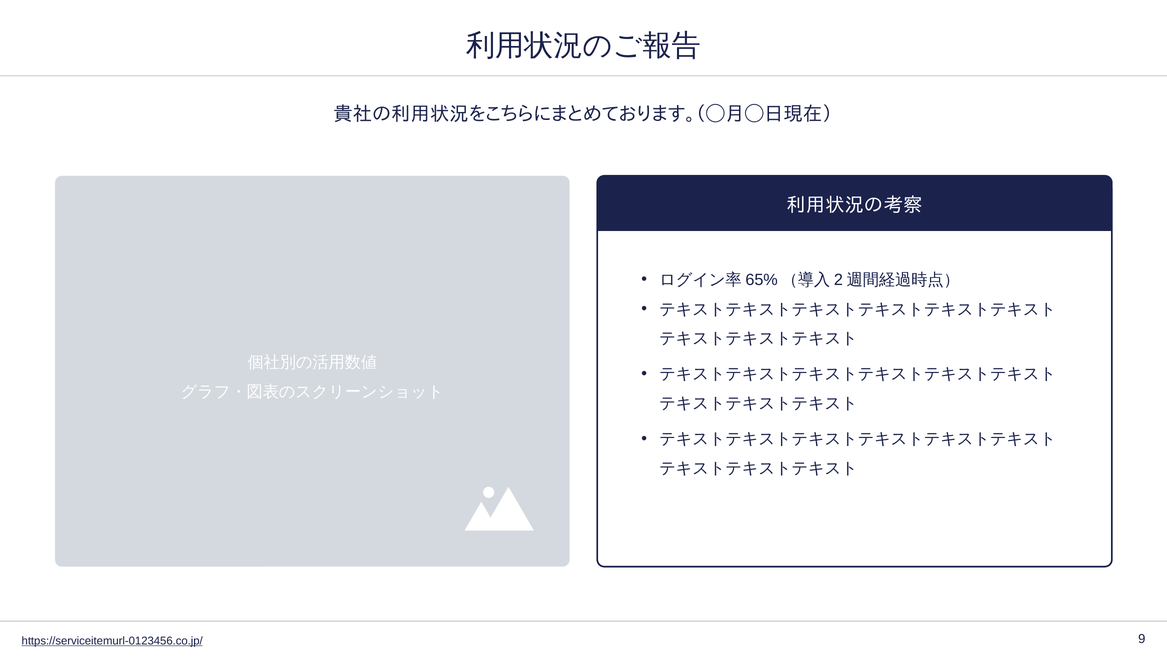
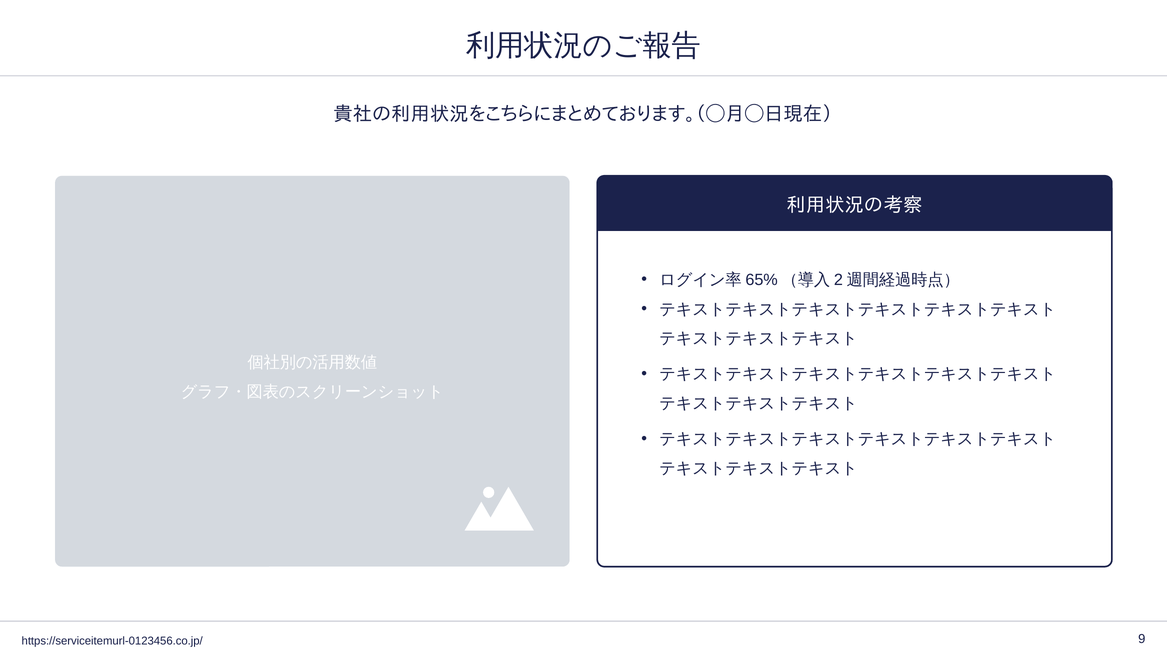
https://serviceitemurl-0123456.co.jp/ underline: present -> none (112, 640)
